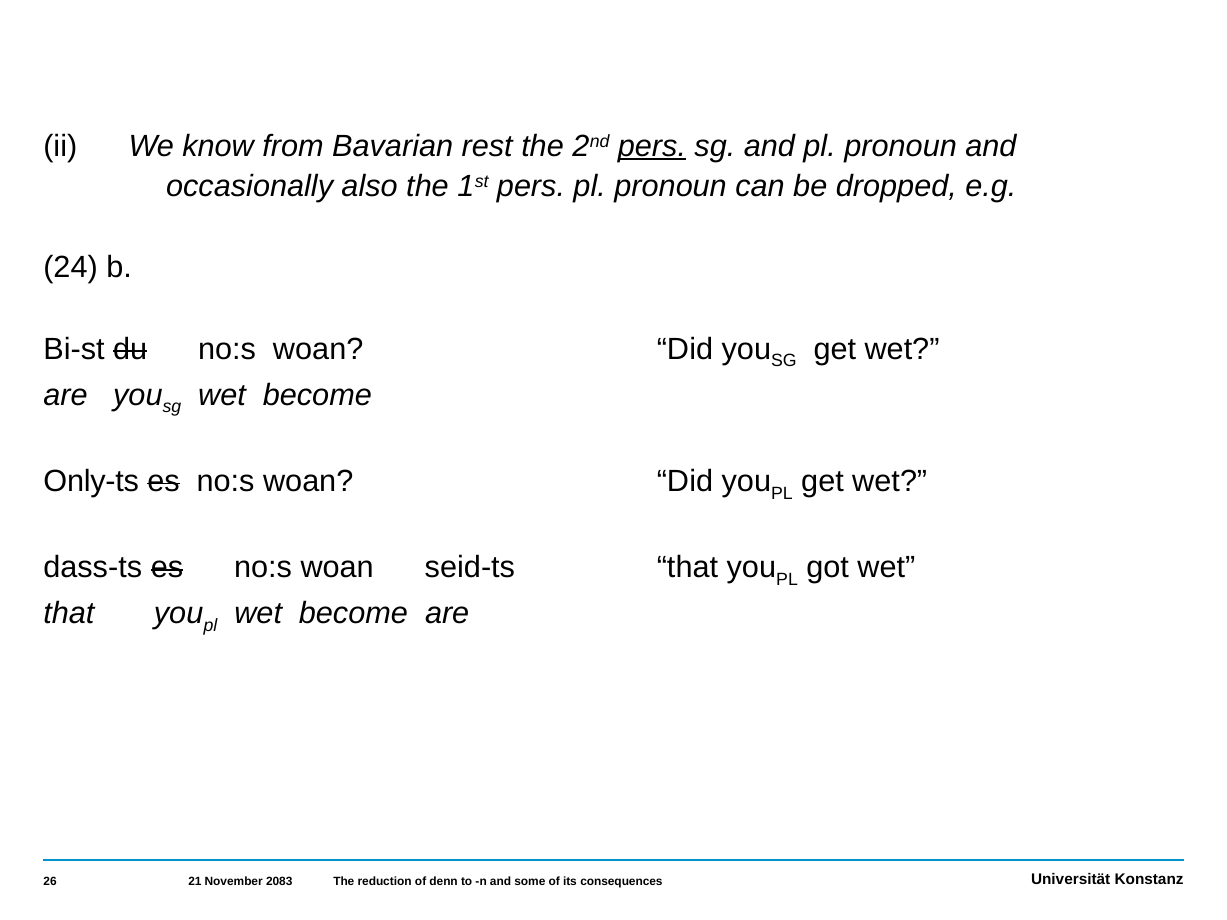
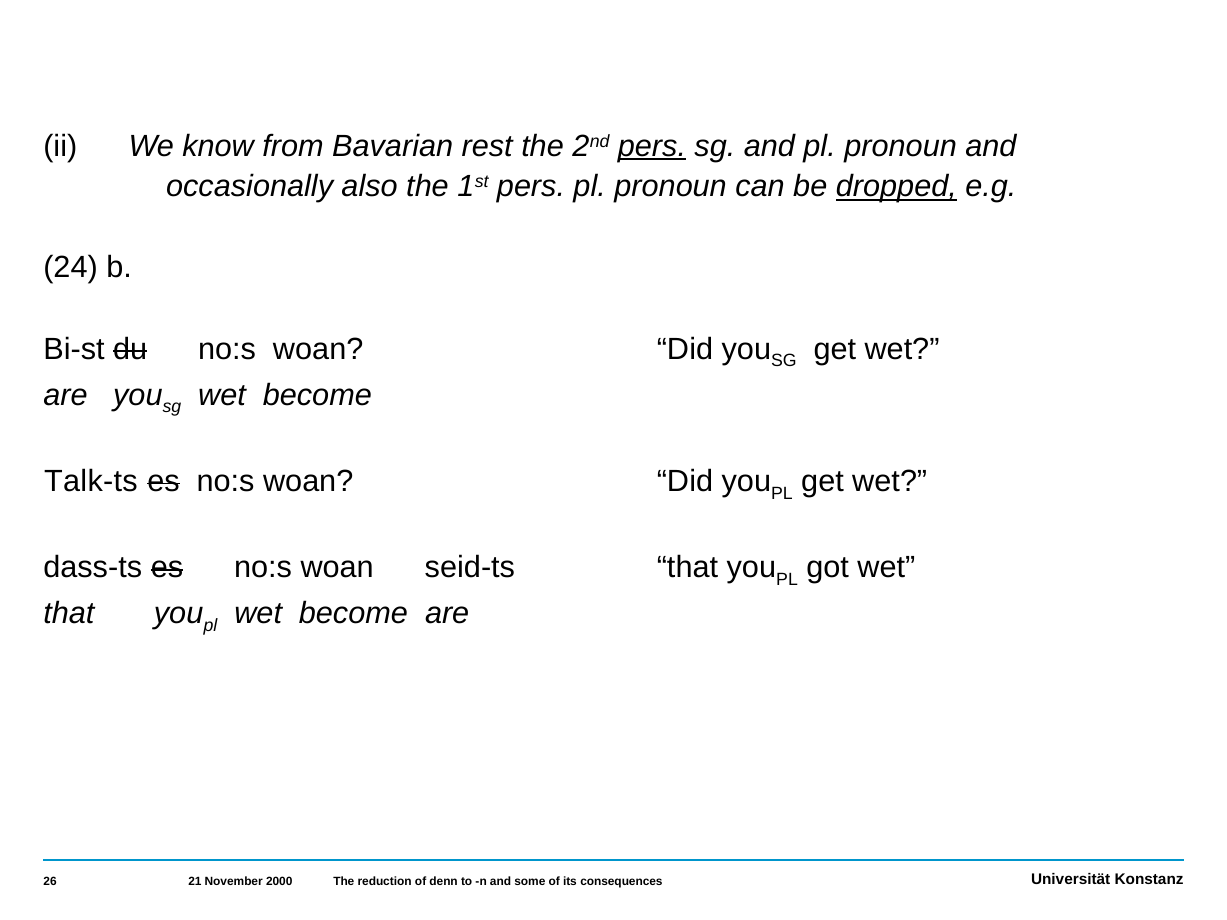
dropped underline: none -> present (896, 187)
Only-ts: Only-ts -> Talk-ts (91, 481)
2083: 2083 -> 2000 (279, 881)
